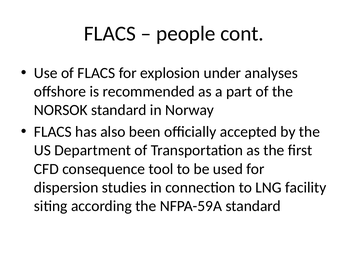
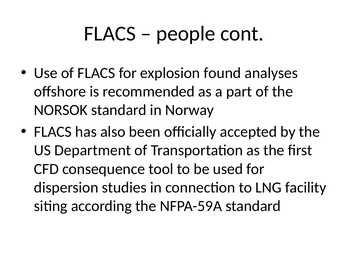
under: under -> found (222, 73)
